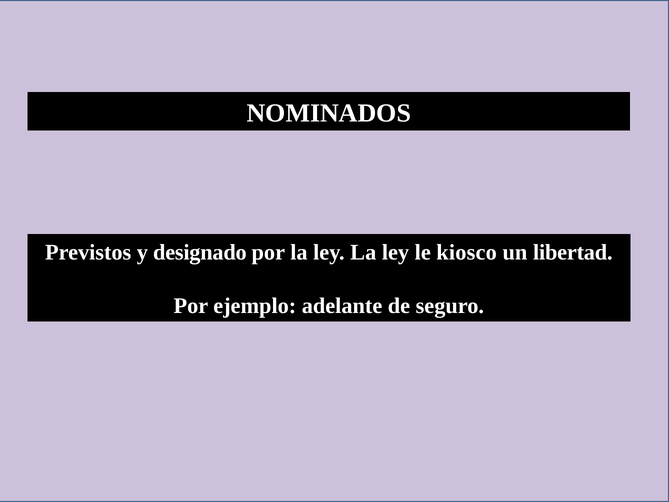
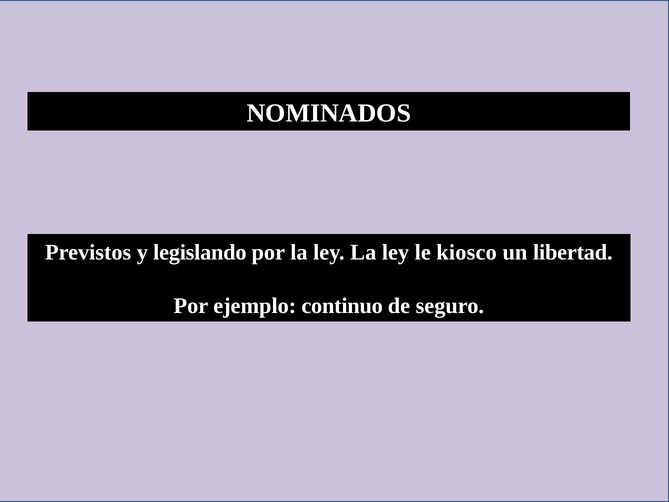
designado: designado -> legislando (200, 252)
adelante: adelante -> continuo (342, 306)
